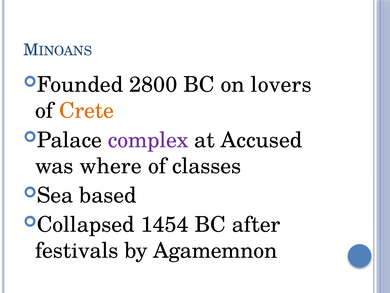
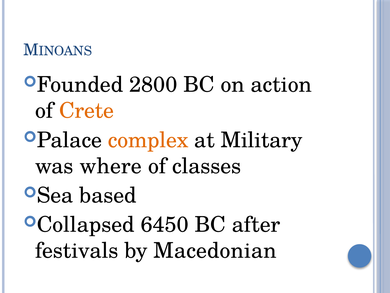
lovers: lovers -> action (281, 85)
complex colour: purple -> orange (148, 140)
Accused: Accused -> Military (262, 140)
1454: 1454 -> 6450 (165, 224)
Agamemnon: Agamemnon -> Macedonian (215, 250)
